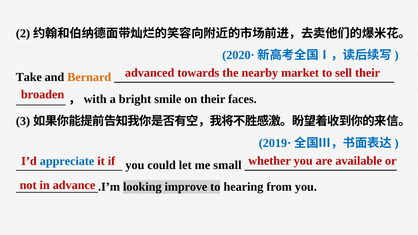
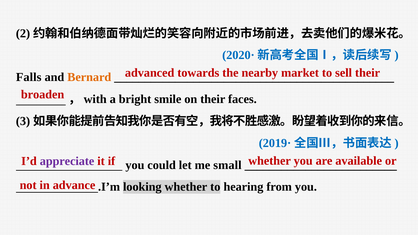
Take: Take -> Falls (29, 77)
appreciate colour: blue -> purple (67, 161)
looking improve: improve -> whether (186, 187)
